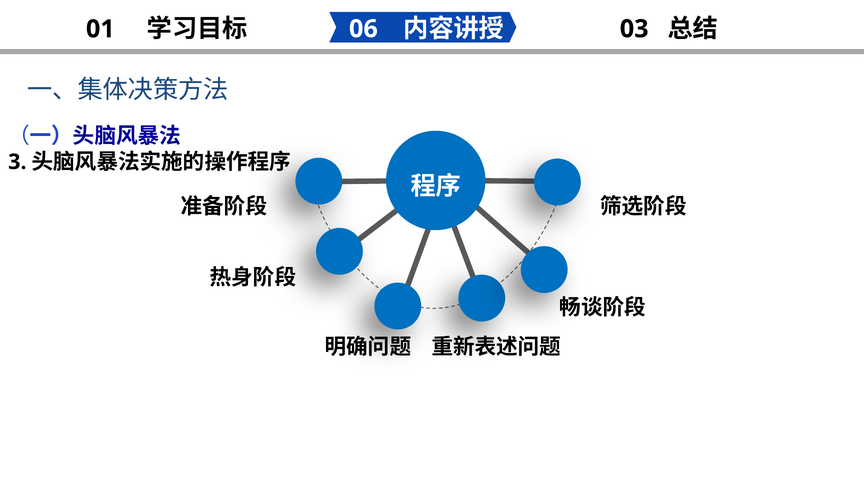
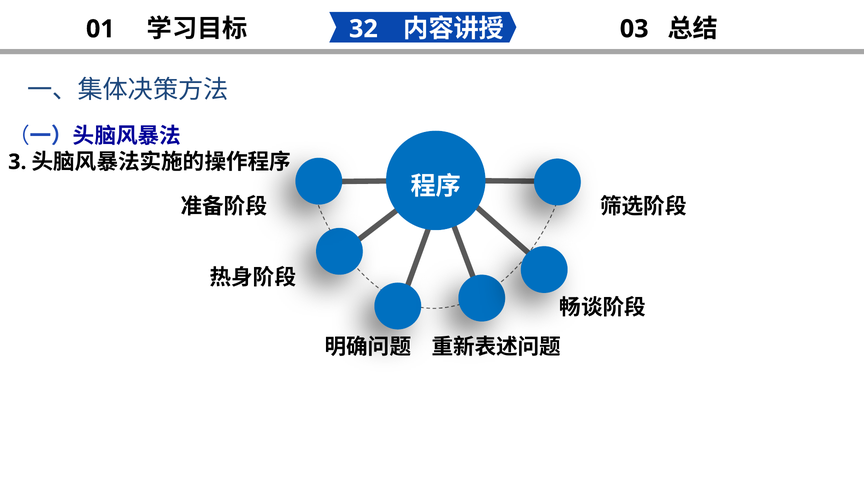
06: 06 -> 32 (363, 29)
